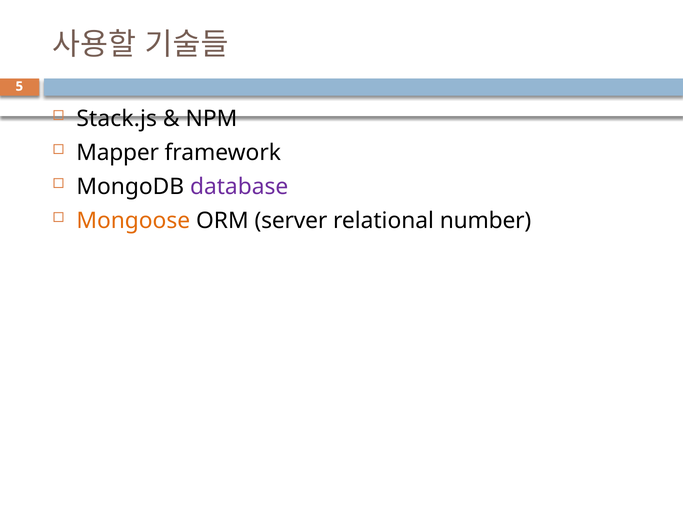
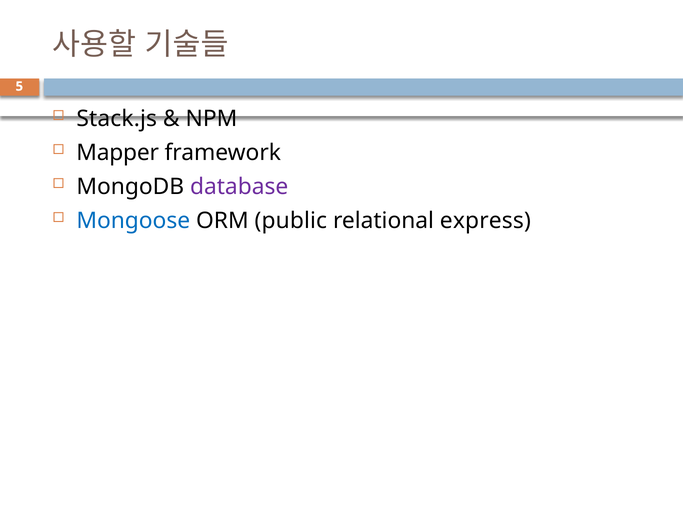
Mongoose colour: orange -> blue (133, 221)
server: server -> public (291, 221)
number: number -> express (485, 221)
